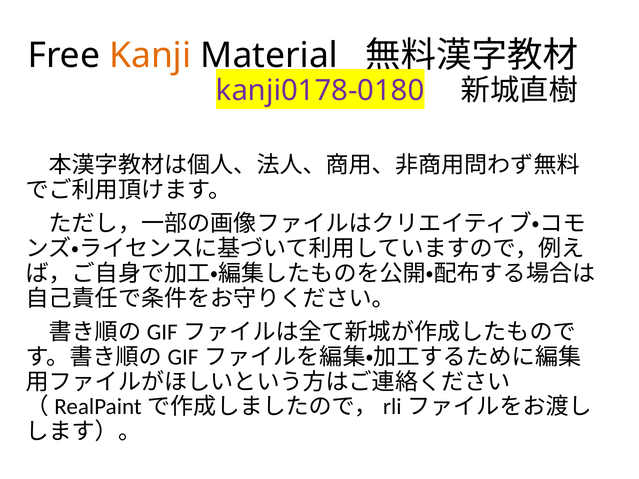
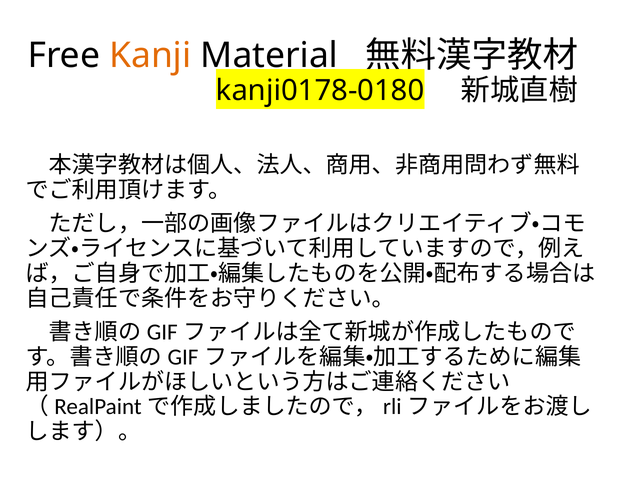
kanji0178-0180 colour: purple -> black (320, 91)
